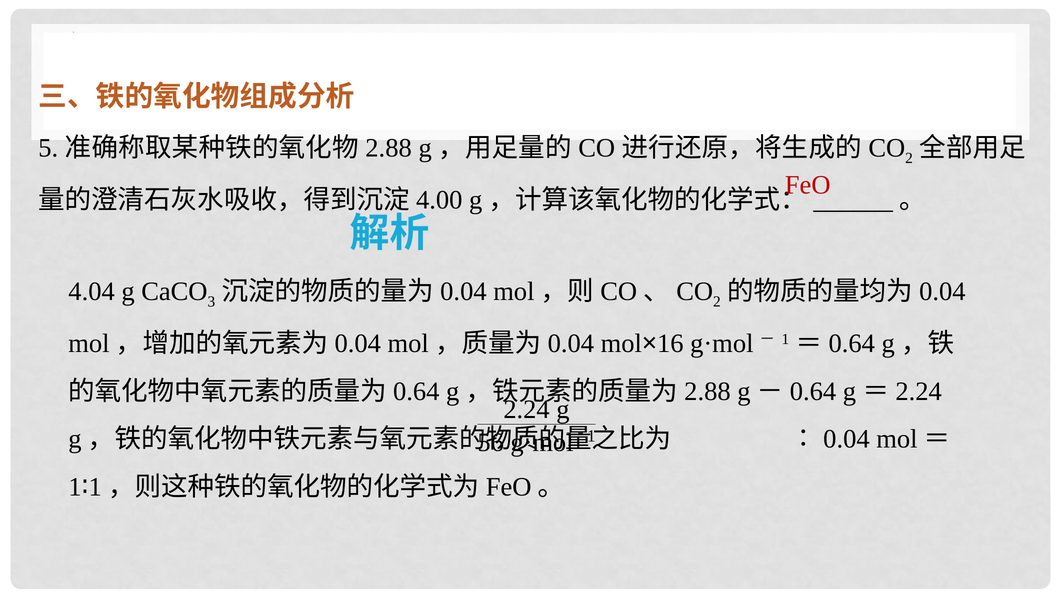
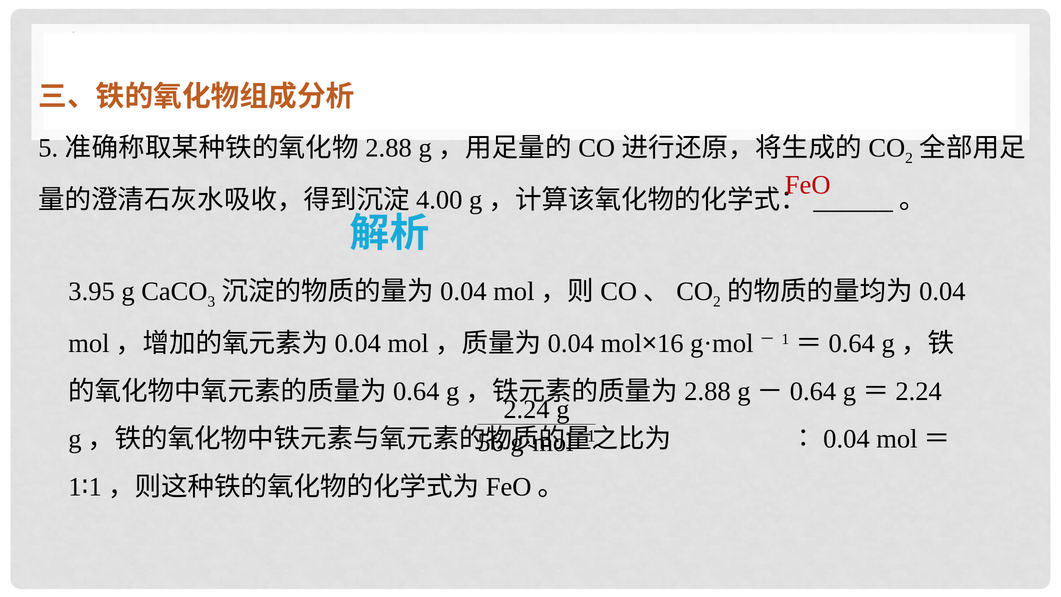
4.04: 4.04 -> 3.95 (92, 291)
